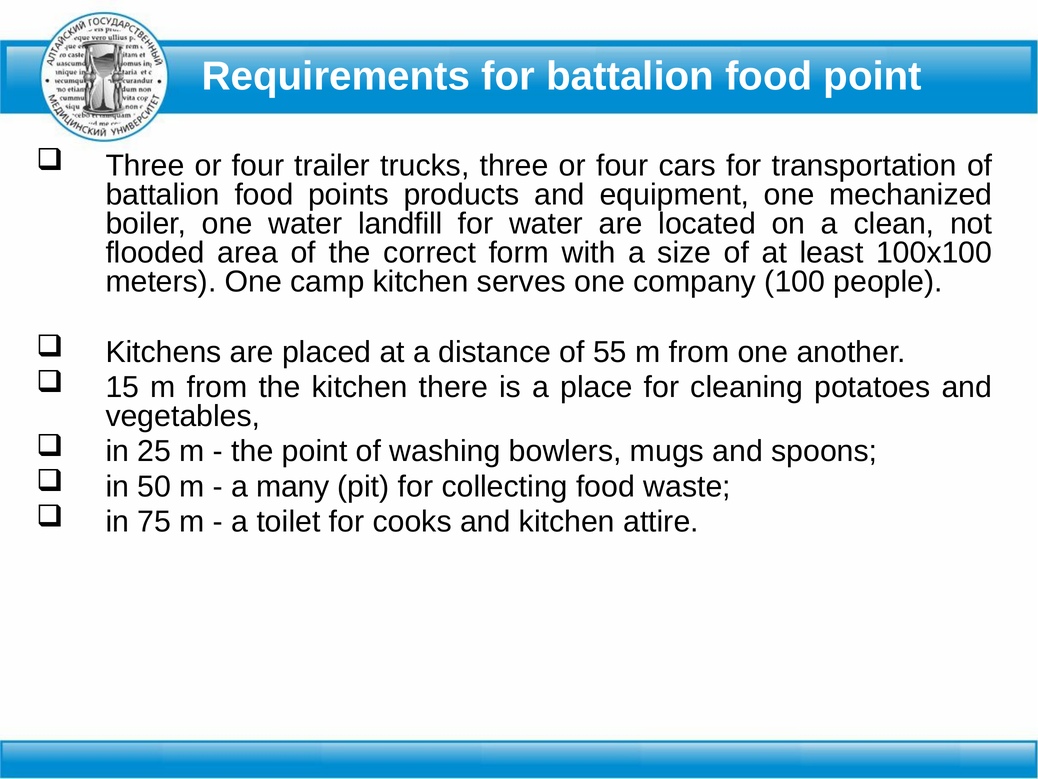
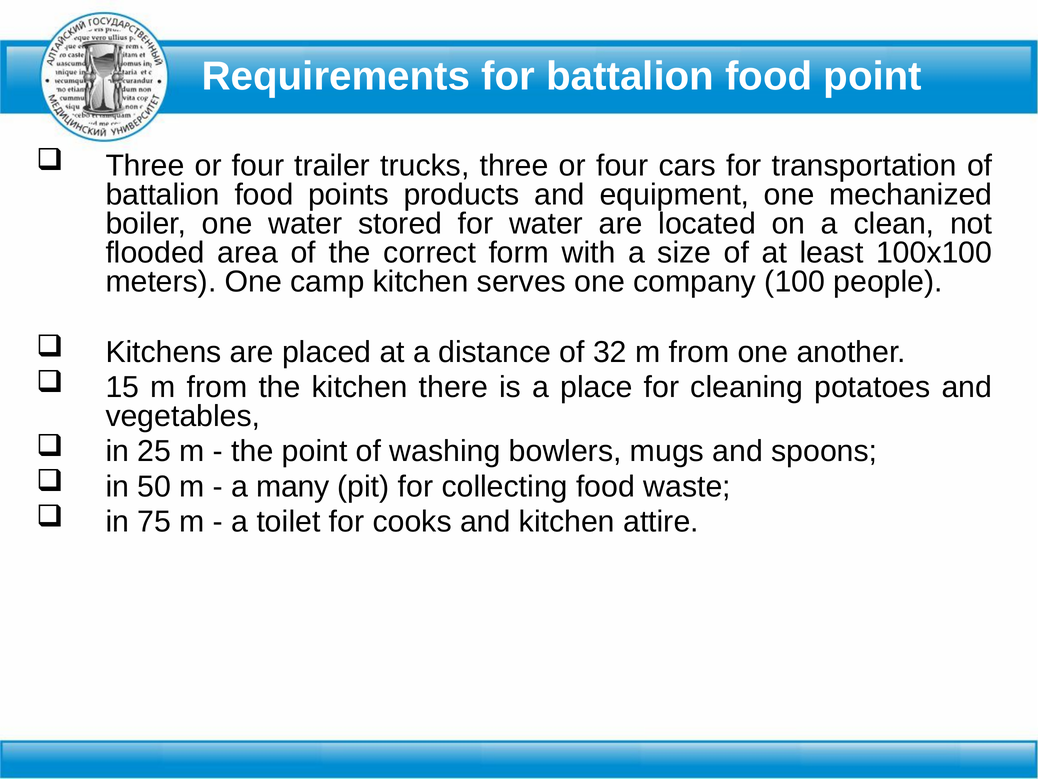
landfill: landfill -> stored (400, 224)
55: 55 -> 32 (610, 352)
